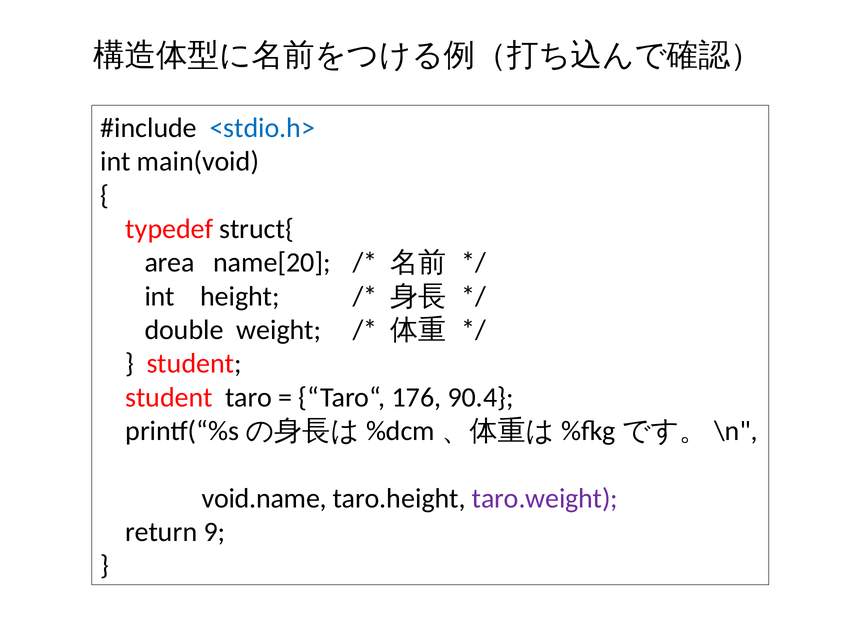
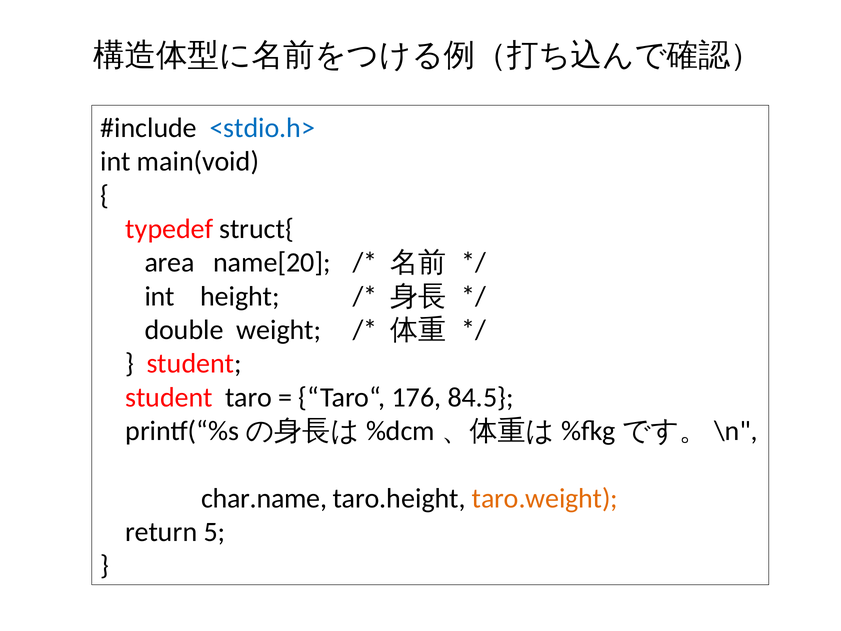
90.4: 90.4 -> 84.5 (481, 397)
void.name: void.name -> char.name (264, 498)
taro.weight colour: purple -> orange (545, 498)
9: 9 -> 5 (214, 532)
